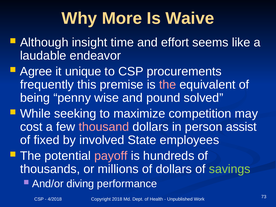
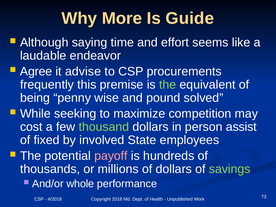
Waive: Waive -> Guide (190, 18)
insight: insight -> saying (90, 42)
unique: unique -> advise (83, 71)
the colour: pink -> light green (168, 85)
thousand colour: pink -> light green (104, 127)
diving: diving -> whole (80, 184)
